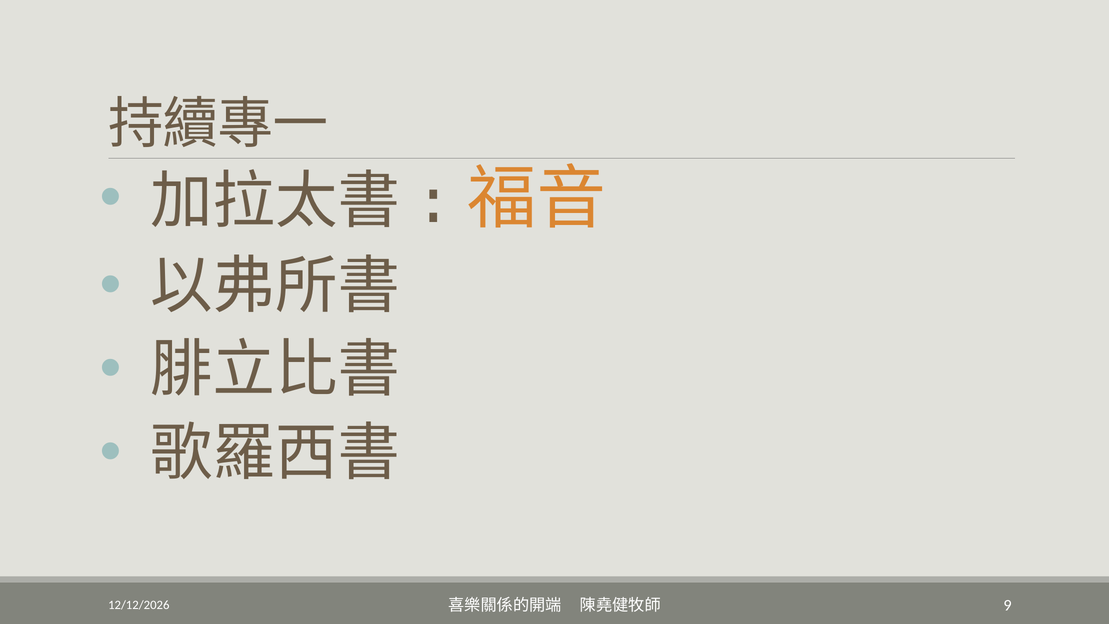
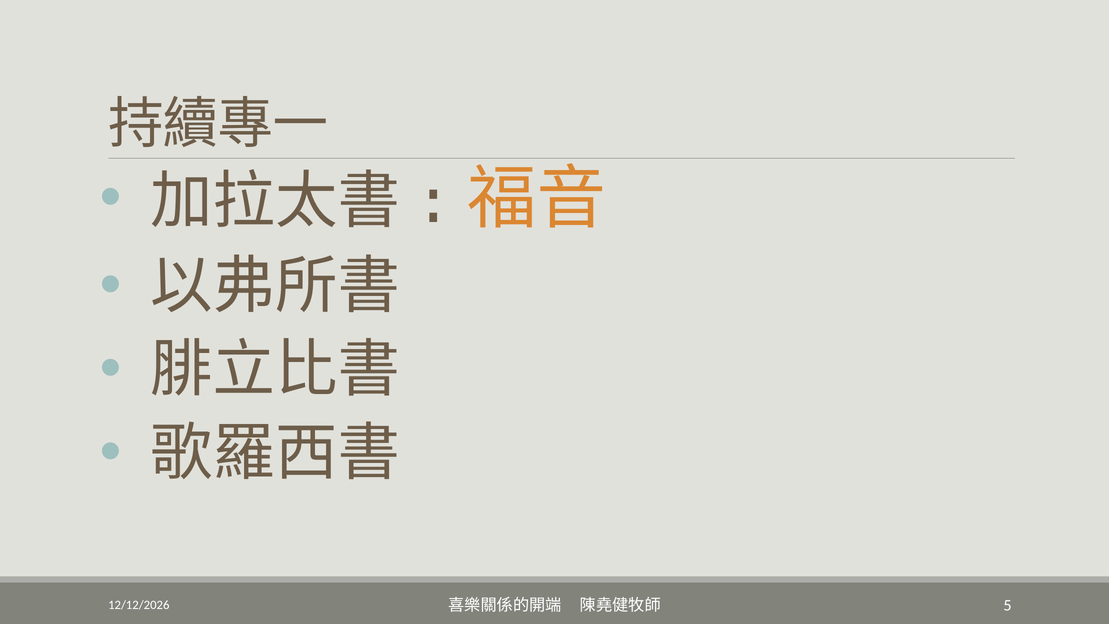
9: 9 -> 5 (1007, 605)
